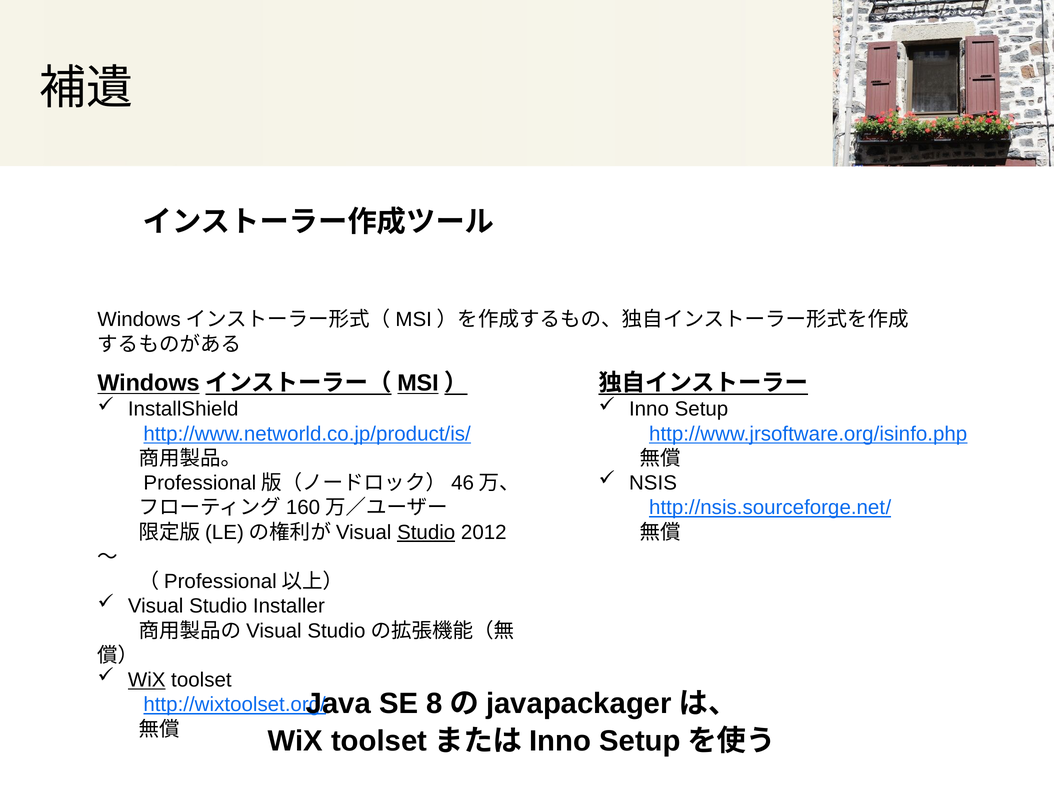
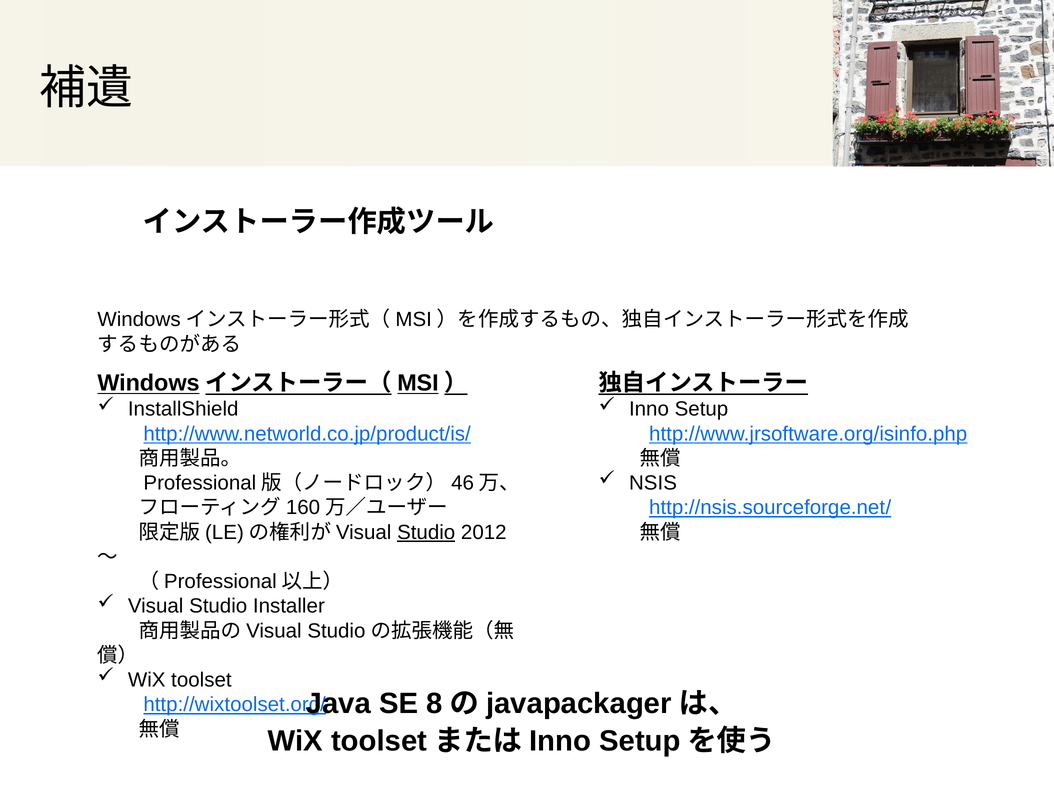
WiX underline: present -> none (147, 680)
